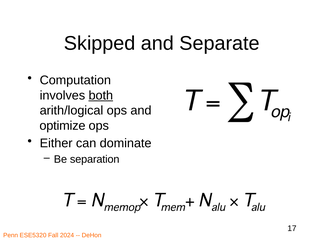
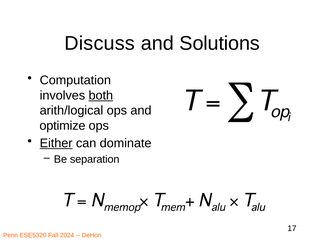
Skipped: Skipped -> Discuss (100, 43)
Separate: Separate -> Solutions (220, 43)
Either underline: none -> present (56, 143)
